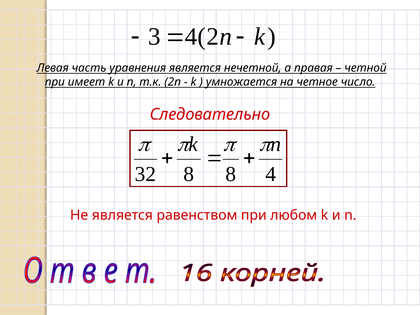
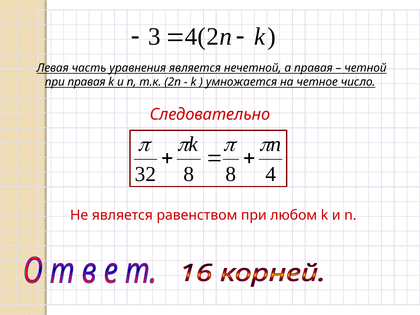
при имеет: имеет -> правая (87, 82)
